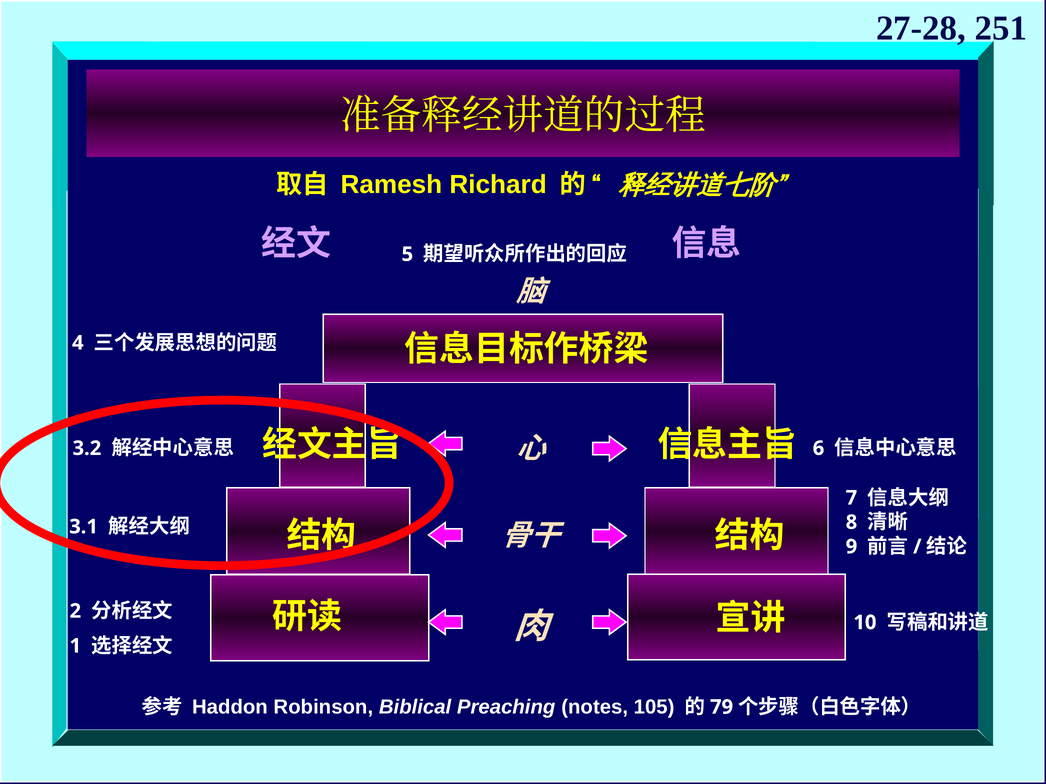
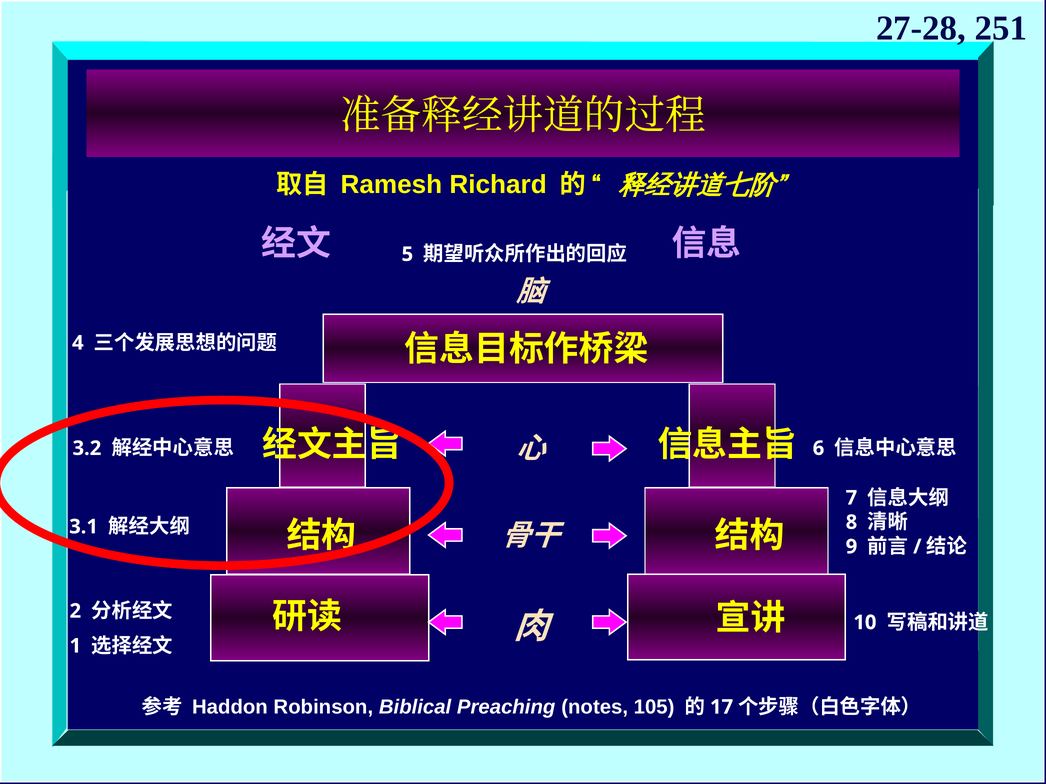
79: 79 -> 17 (722, 707)
